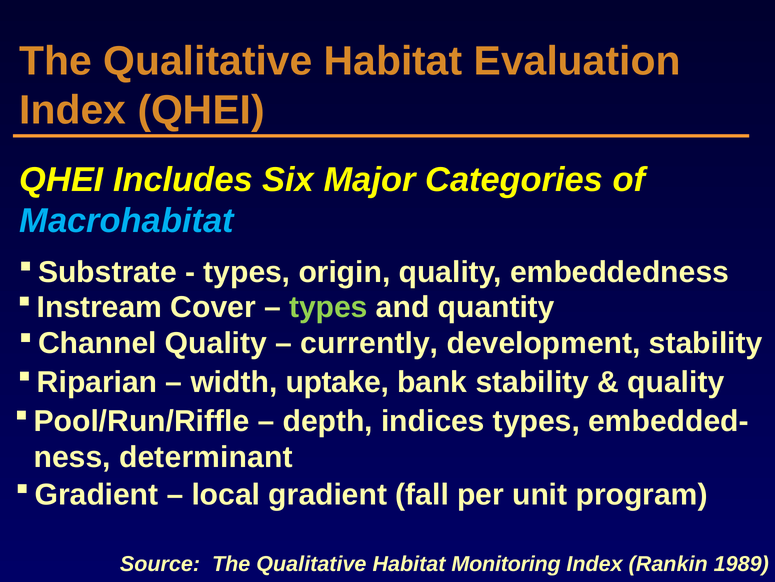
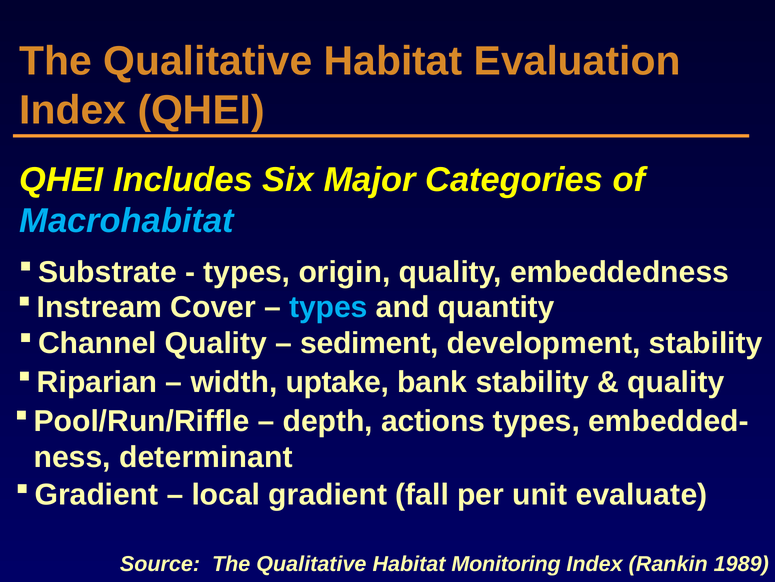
types colour: light green -> light blue (328, 307)
currently: currently -> sediment (369, 343)
indices: indices -> actions (433, 421)
program: program -> evaluate (642, 494)
